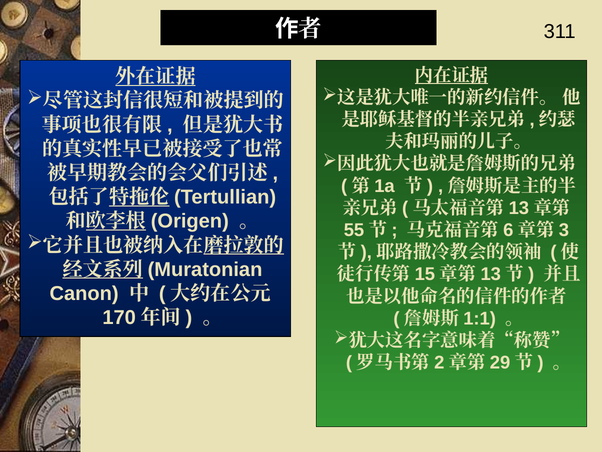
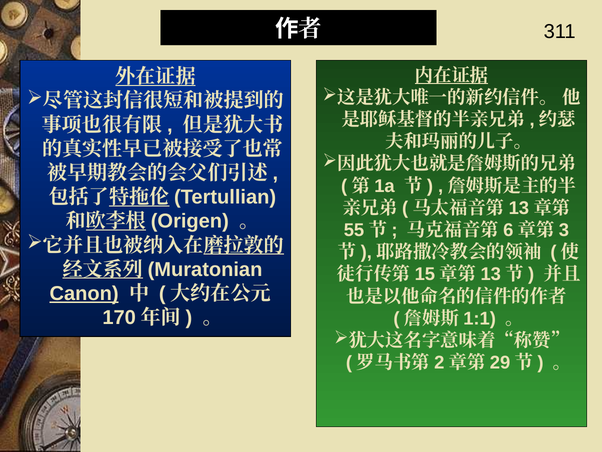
Canon underline: none -> present (84, 293)
